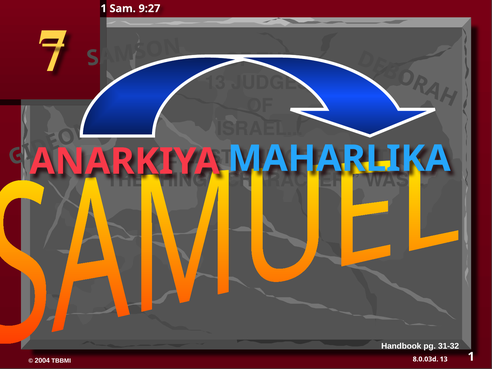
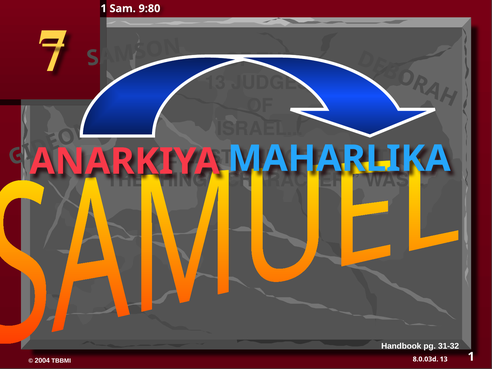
9:27: 9:27 -> 9:80 (149, 9)
